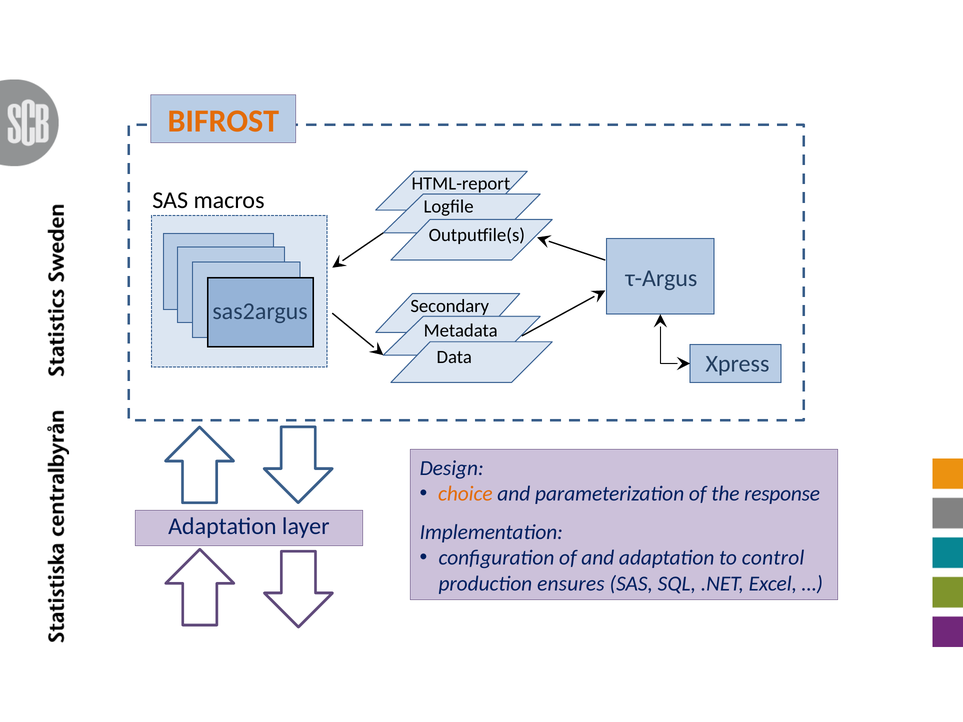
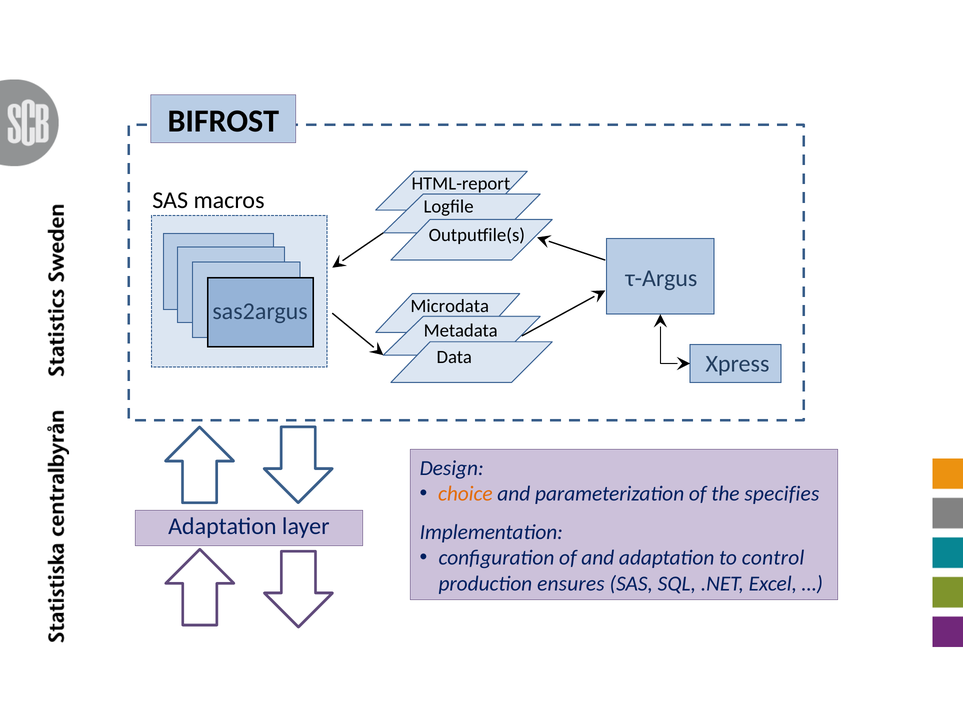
BIFROST colour: orange -> black (223, 121)
Secondary: Secondary -> Microdata (450, 306)
response: response -> specifies (782, 494)
